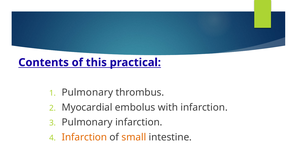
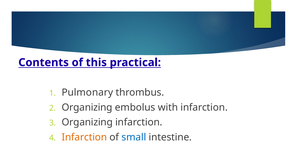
Myocardial: Myocardial -> Organizing (87, 107)
Pulmonary: Pulmonary -> Organizing (87, 122)
small colour: orange -> blue (134, 137)
